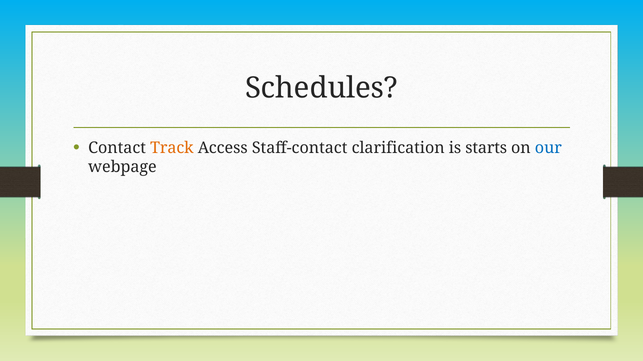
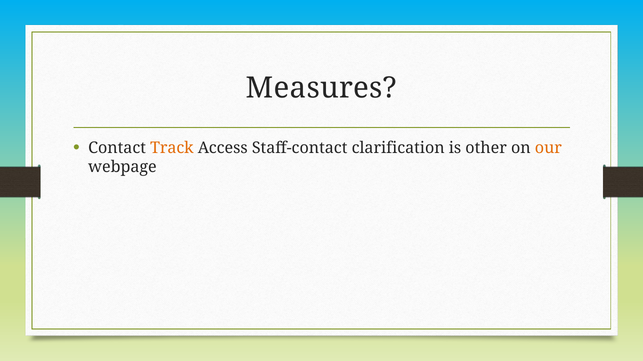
Schedules: Schedules -> Measures (321, 88)
starts: starts -> other (486, 148)
our colour: blue -> orange (548, 148)
